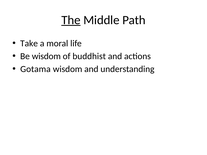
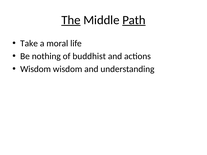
Path underline: none -> present (134, 20)
Be wisdom: wisdom -> nothing (46, 56)
Gotama: Gotama -> Wisdom (36, 69)
